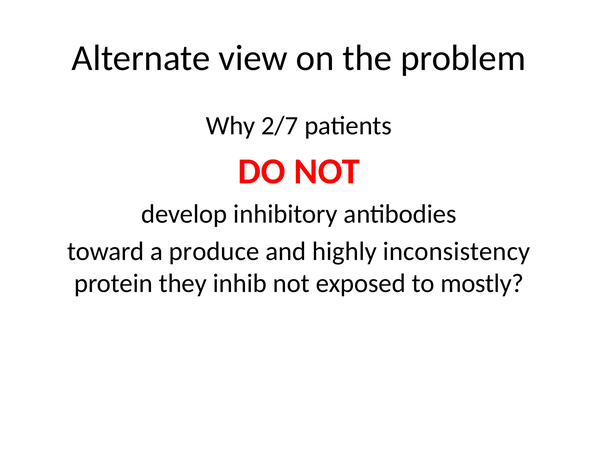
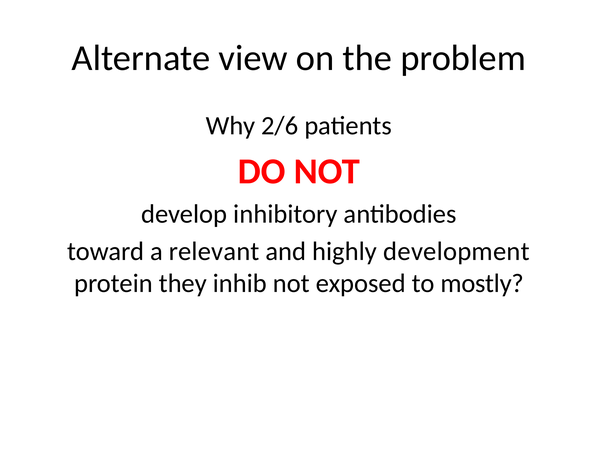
2/7: 2/7 -> 2/6 (280, 125)
produce: produce -> relevant (214, 251)
inconsistency: inconsistency -> development (456, 251)
